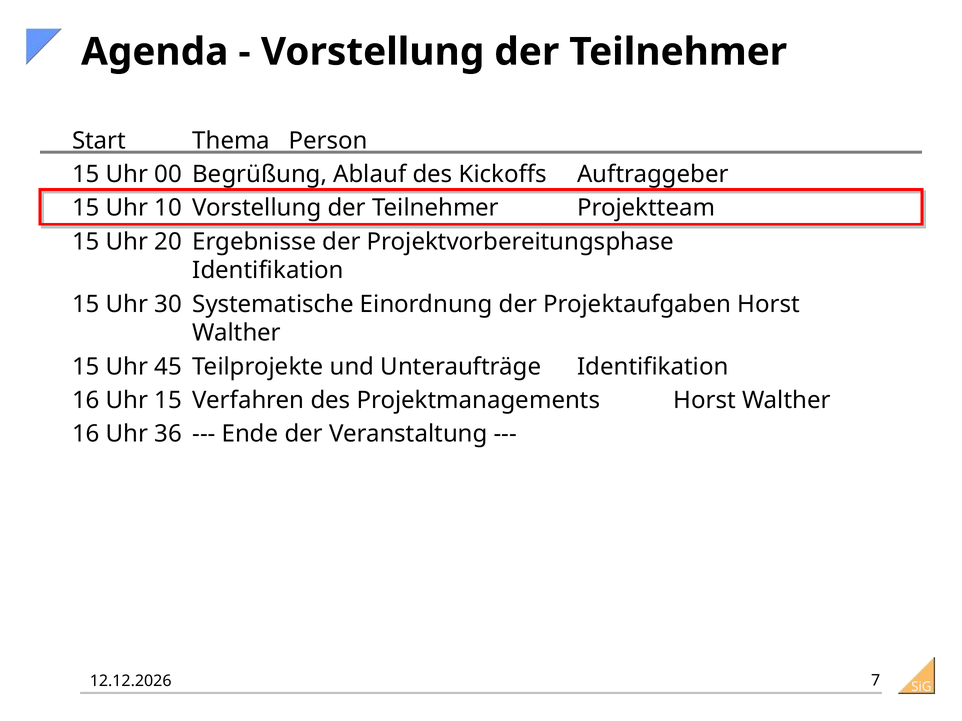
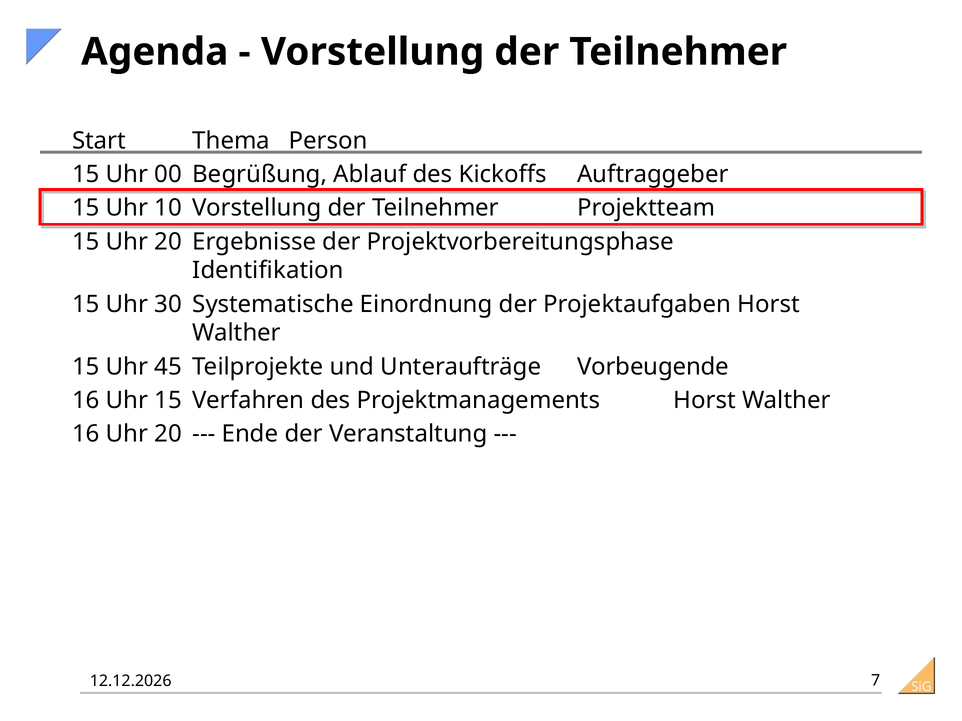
Unteraufträge Identifikation: Identifikation -> Vorbeugende (653, 367)
16 Uhr 36: 36 -> 20 (168, 434)
